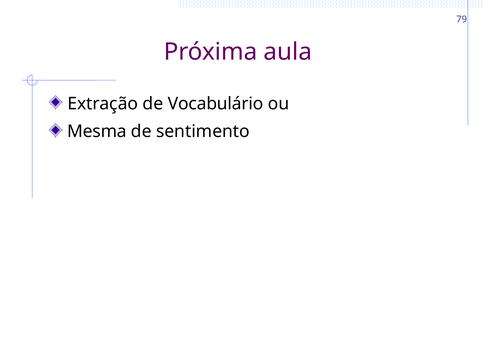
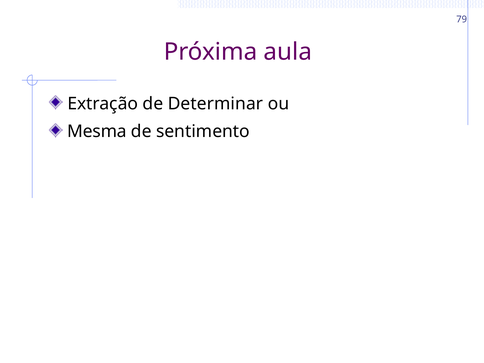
Vocabulário: Vocabulário -> Determinar (215, 104)
